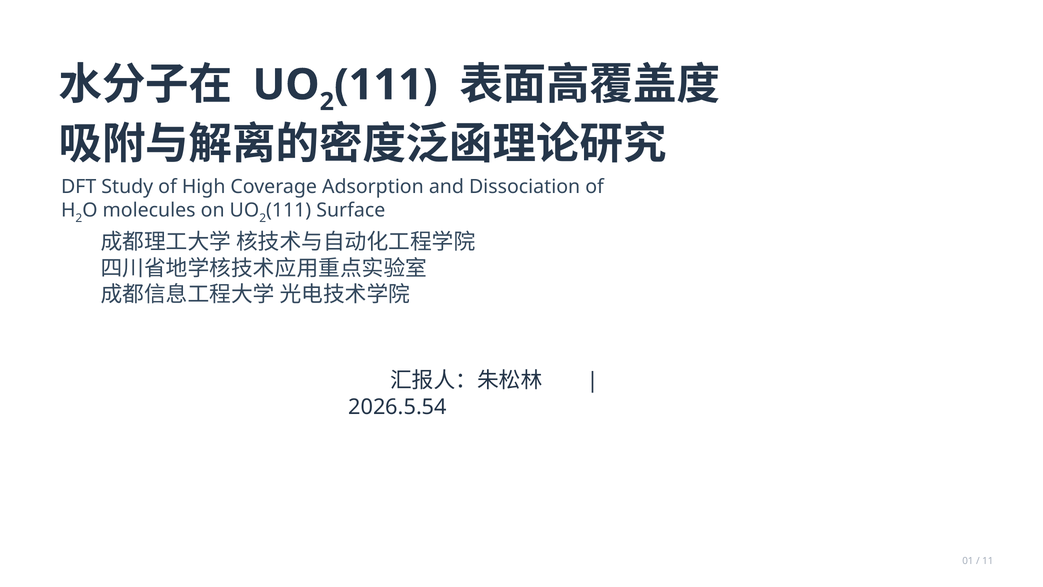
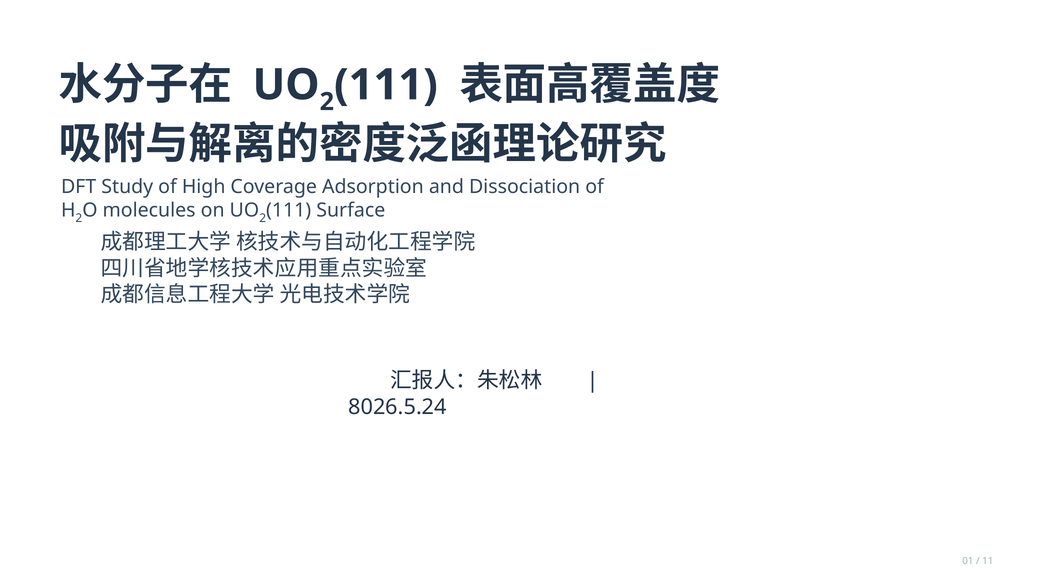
2026.5.54: 2026.5.54 -> 8026.5.24 (397, 407)
